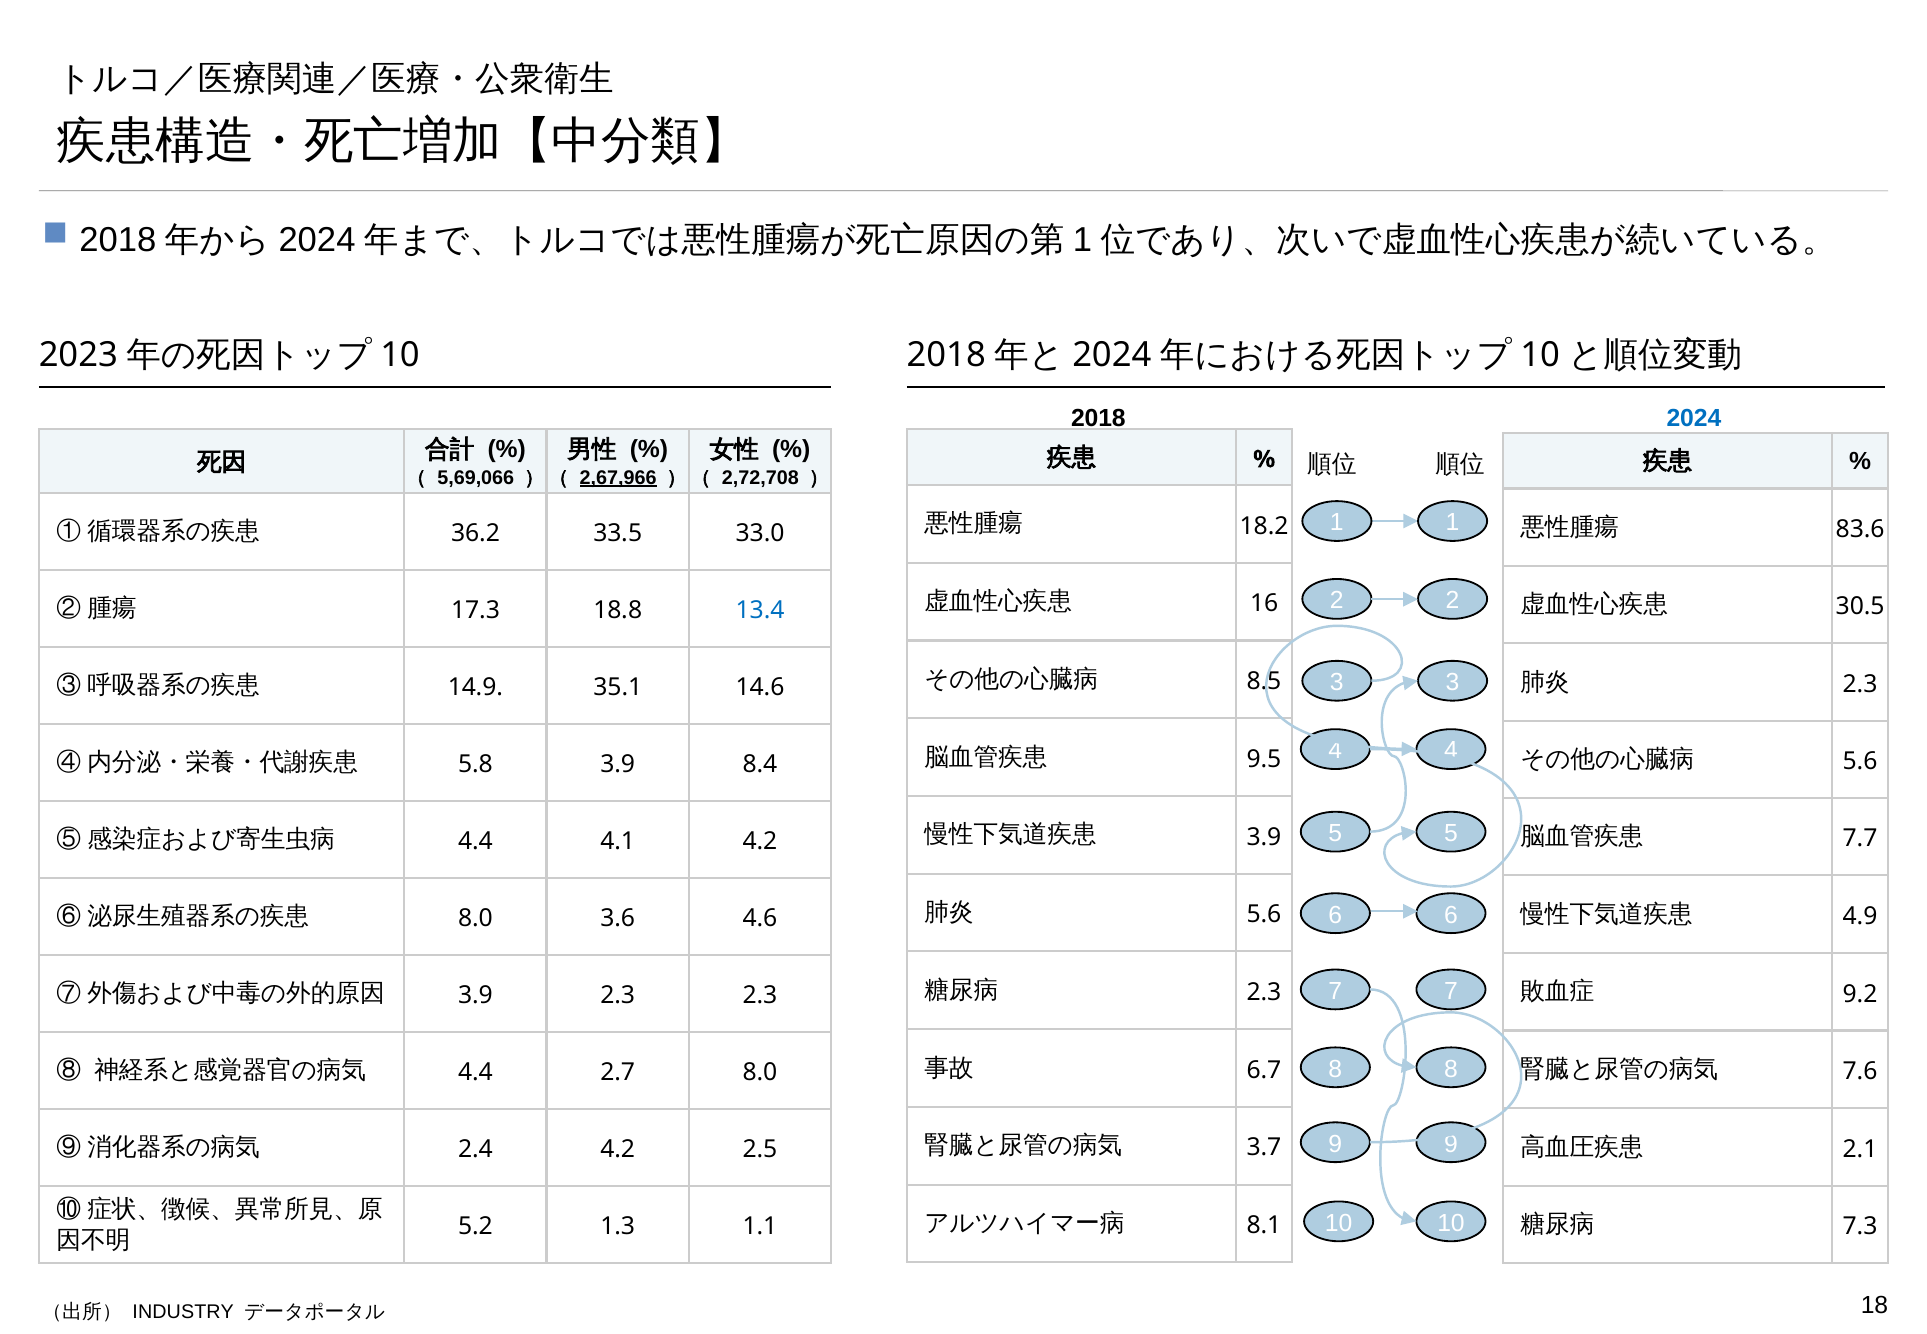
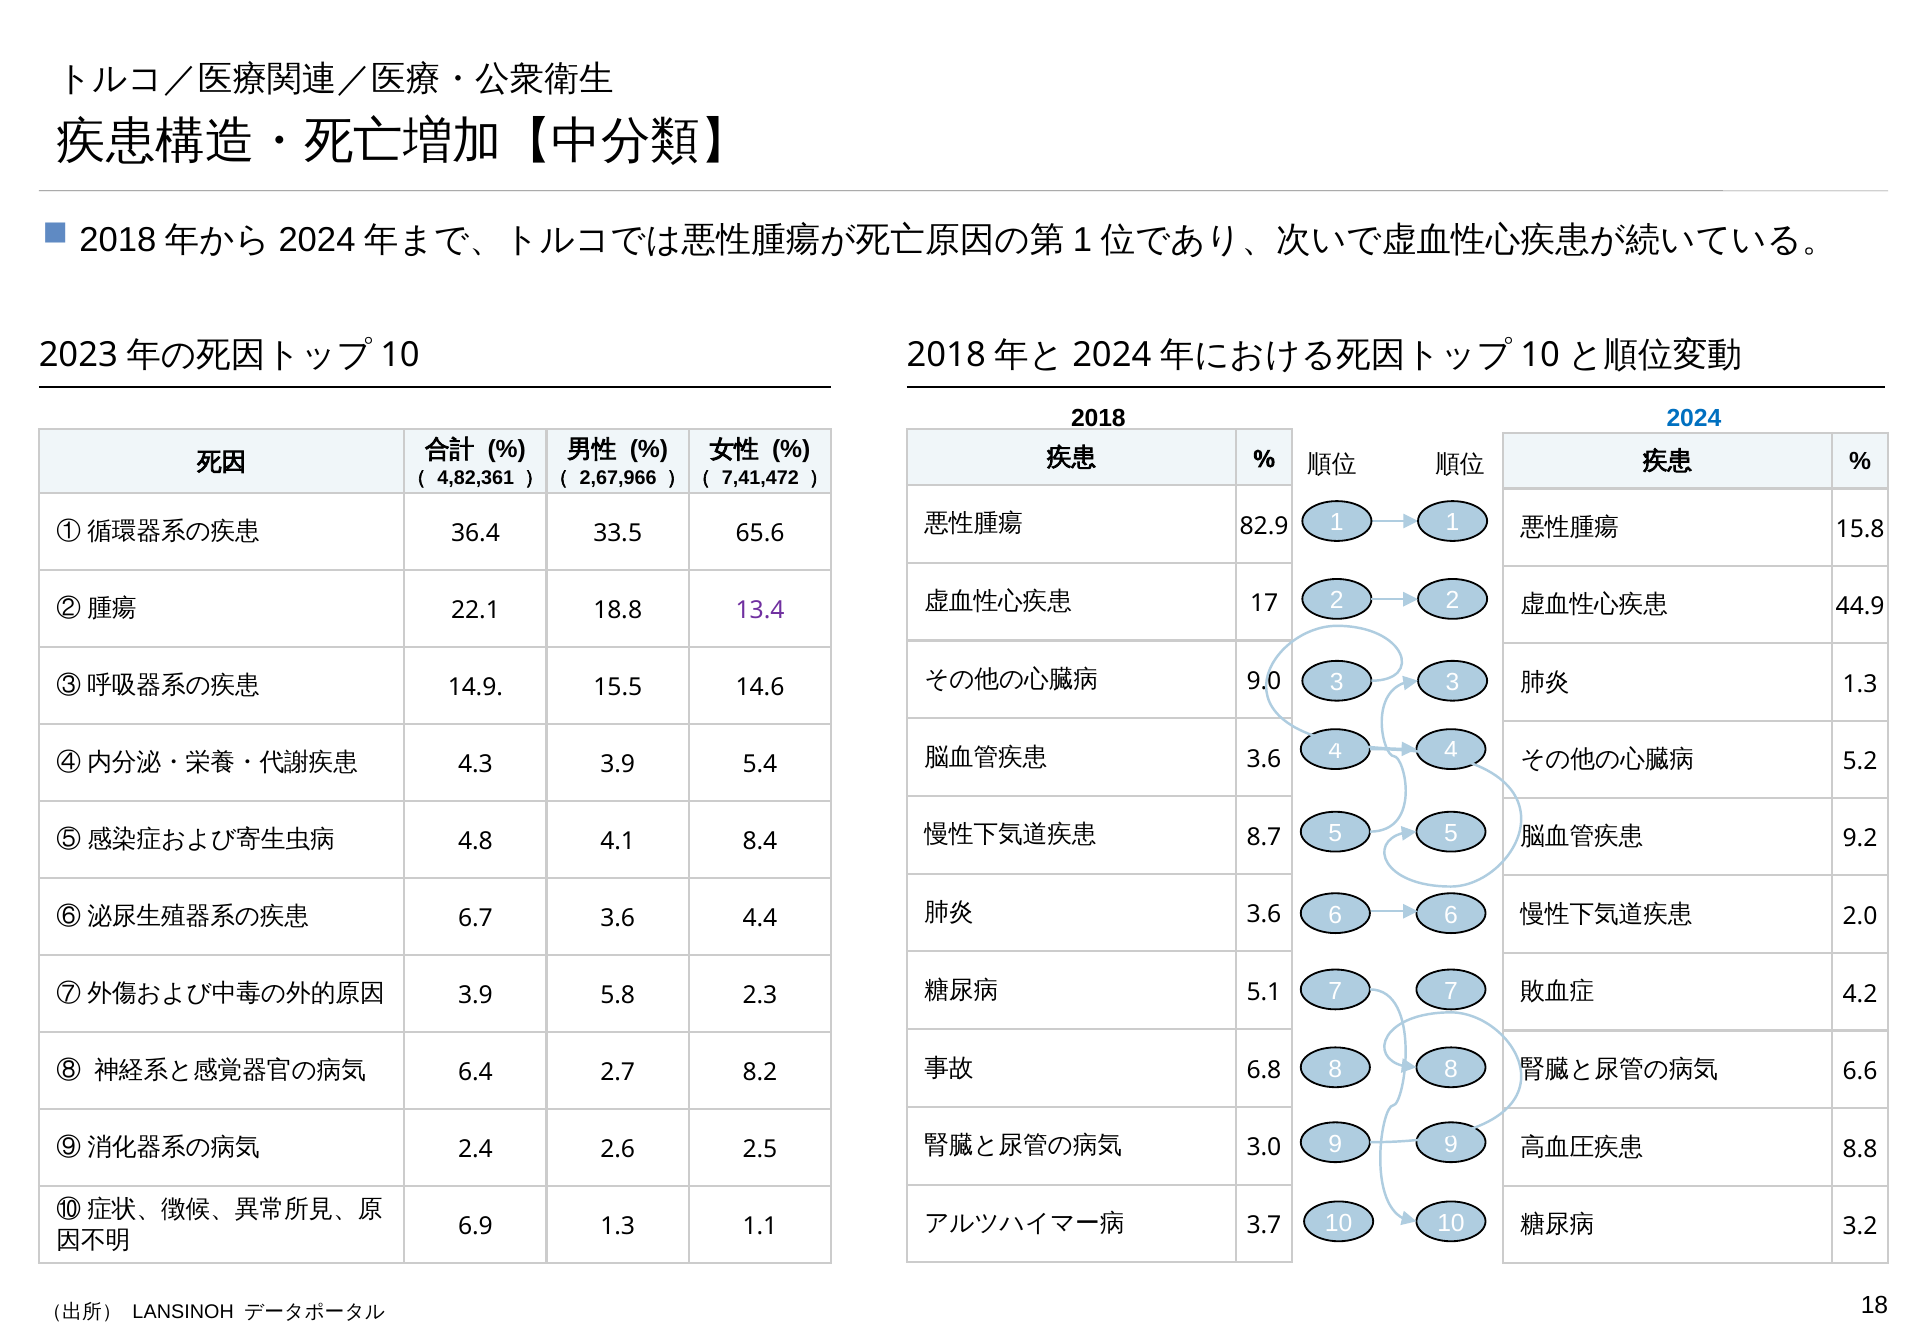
5,69,066: 5,69,066 -> 4,82,361 (476, 478)
2,67,966 underline: present -> none (618, 478)
2,72,708: 2,72,708 -> 7,41,472 (760, 478)
18.2: 18.2 -> 82.9 (1264, 526)
83.6: 83.6 -> 15.8 (1860, 529)
36.2: 36.2 -> 36.4 (475, 534)
33.0: 33.0 -> 65.6 (760, 534)
16: 16 -> 17 (1264, 604)
30.5: 30.5 -> 44.9 (1860, 607)
17.3: 17.3 -> 22.1 (475, 611)
13.4 colour: blue -> purple (760, 611)
8.5: 8.5 -> 9.0 (1264, 681)
2.3: 2.3 -> 1.3 (1860, 684)
35.1: 35.1 -> 15.5 (618, 688)
9.5: 9.5 -> 3.6 (1264, 759)
5.6: 5.6 -> 5.2 (1860, 761)
5.8: 5.8 -> 4.3 (475, 765)
8.4: 8.4 -> 5.4 (760, 765)
3.9: 3.9 -> 8.7 (1264, 837)
7.7: 7.7 -> 9.2 (1860, 839)
4.4: 4.4 -> 4.8 (475, 842)
4.1 4.2: 4.2 -> 8.4 (760, 842)
5.6: 5.6 -> 3.6 (1264, 915)
4.9: 4.9 -> 2.0 (1860, 916)
8.0: 8.0 -> 6.7 (475, 919)
4.6: 4.6 -> 4.4 (760, 919)
2.3: 2.3 -> 5.1 (1264, 992)
9.2: 9.2 -> 4.2 (1860, 994)
3.9 2.3: 2.3 -> 5.8 (618, 996)
6.7: 6.7 -> 6.8 (1264, 1070)
7.6: 7.6 -> 6.6 (1860, 1071)
4.4: 4.4 -> 6.4 (475, 1073)
2.7 8.0: 8.0 -> 8.2 (760, 1073)
3.7: 3.7 -> 3.0 (1264, 1148)
2.1: 2.1 -> 8.8 (1860, 1149)
2.4 4.2: 4.2 -> 2.6 (618, 1150)
8.1: 8.1 -> 3.7 (1264, 1226)
7.3: 7.3 -> 3.2 (1860, 1226)
5.2: 5.2 -> 6.9 (475, 1227)
INDUSTRY: INDUSTRY -> LANSINOH (183, 1312)
